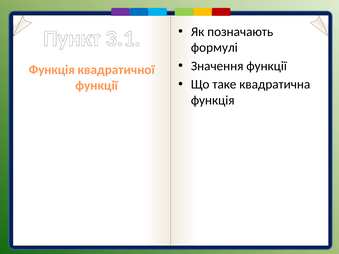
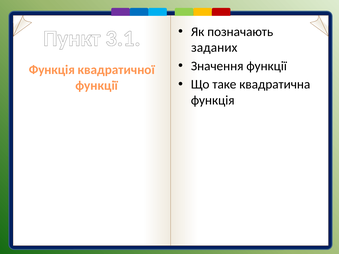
формулі: формулі -> заданих (214, 48)
